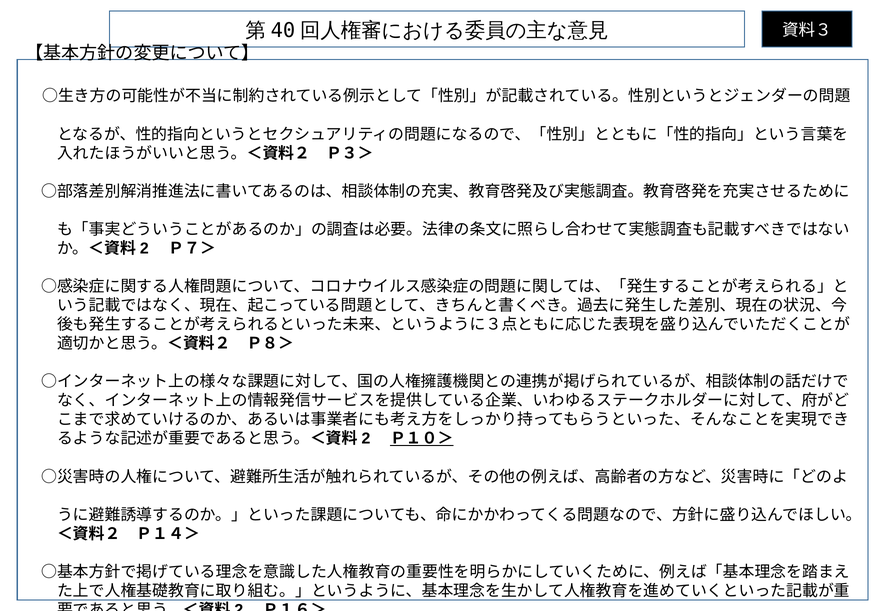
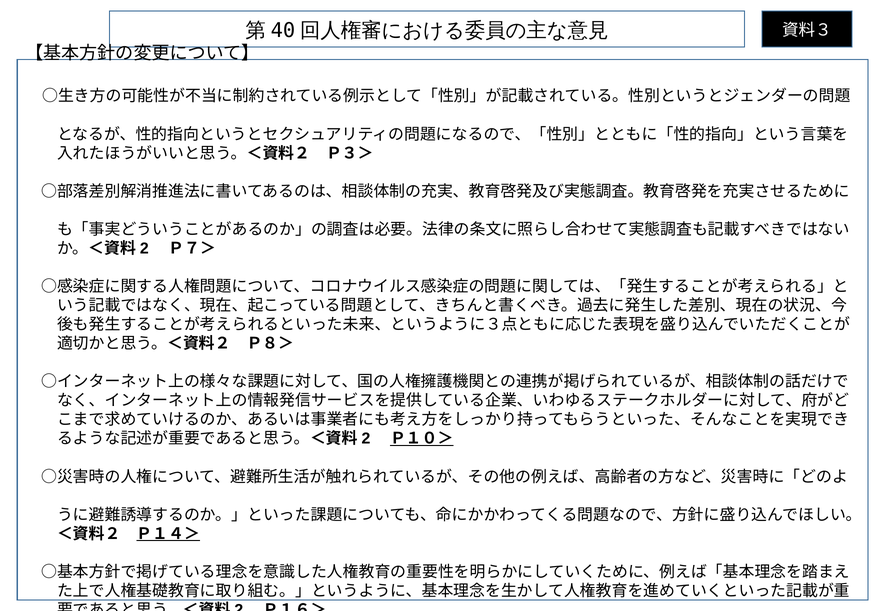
Ｐ１４＞ underline: none -> present (168, 534)
